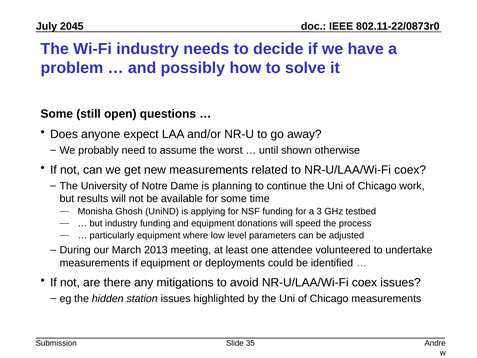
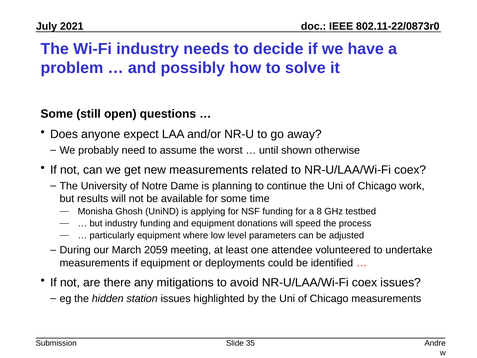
2045: 2045 -> 2021 (72, 26)
3: 3 -> 8 (319, 211)
2013: 2013 -> 2059 (156, 250)
